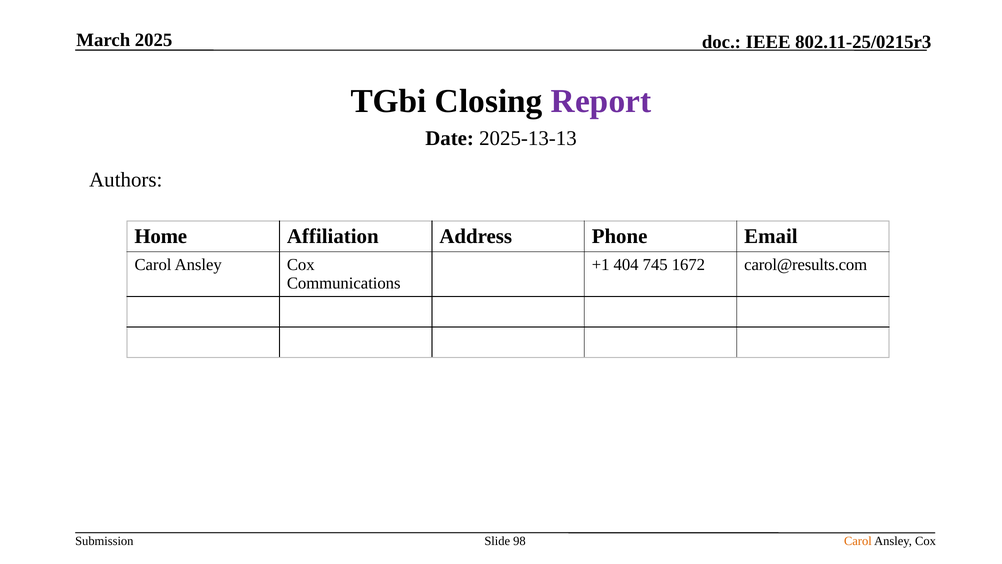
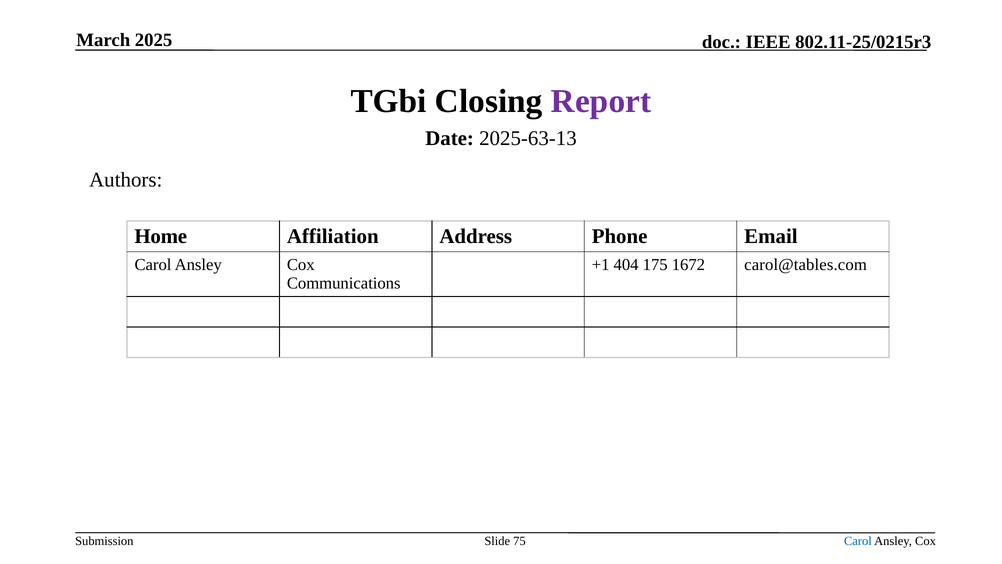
2025-13-13: 2025-13-13 -> 2025-63-13 (528, 138)
745: 745 -> 175 (655, 265)
carol@results.com: carol@results.com -> carol@tables.com (806, 265)
98: 98 -> 75 (519, 541)
Carol colour: orange -> blue (858, 541)
